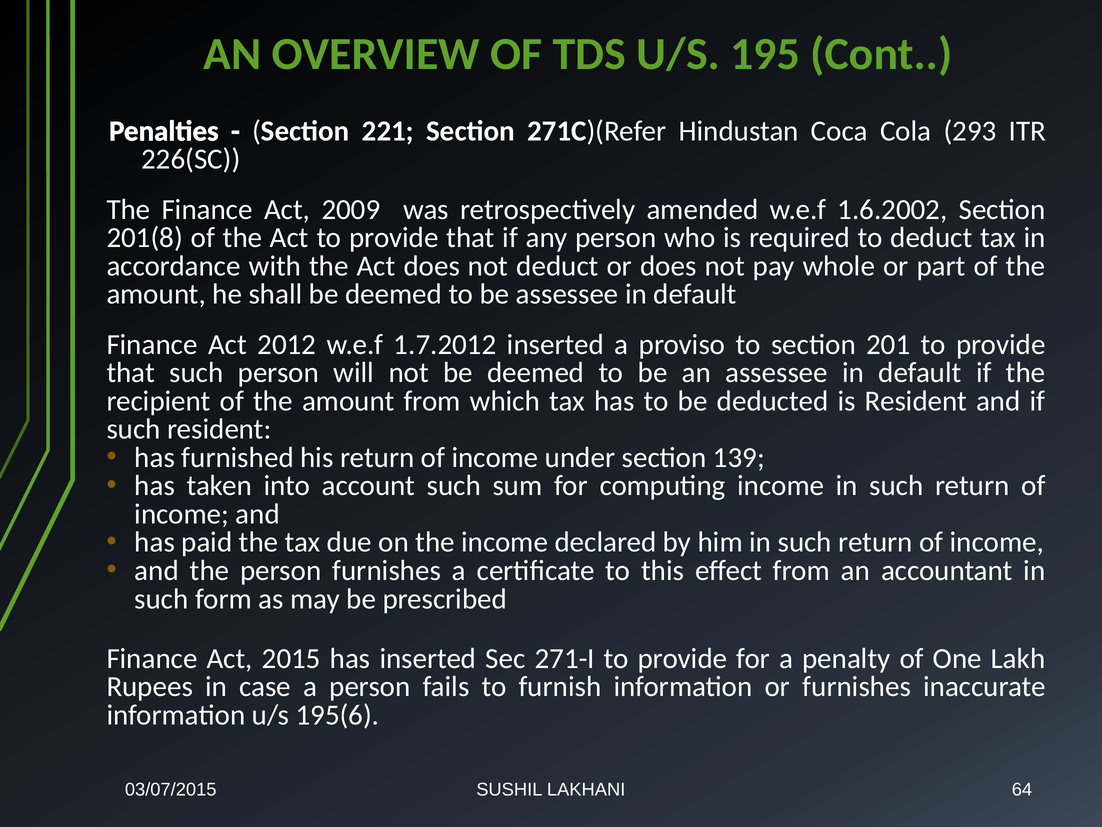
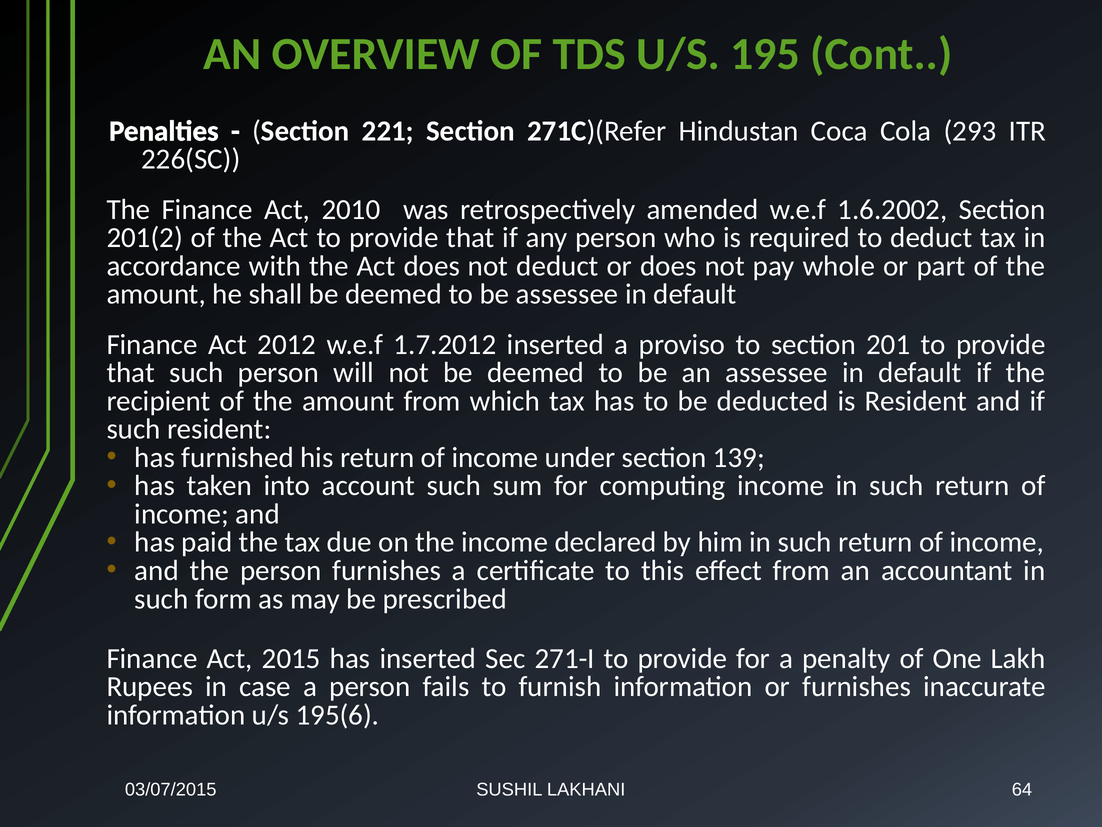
2009: 2009 -> 2010 (351, 209)
201(8: 201(8 -> 201(2 (145, 238)
